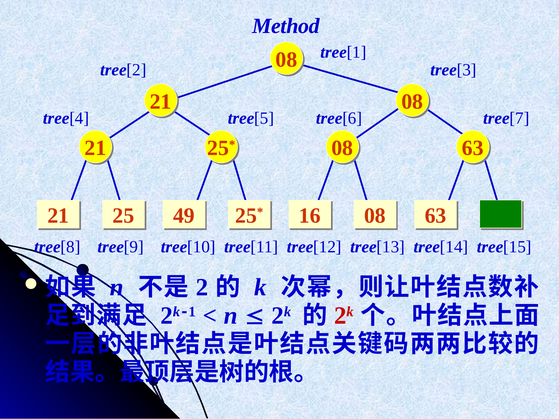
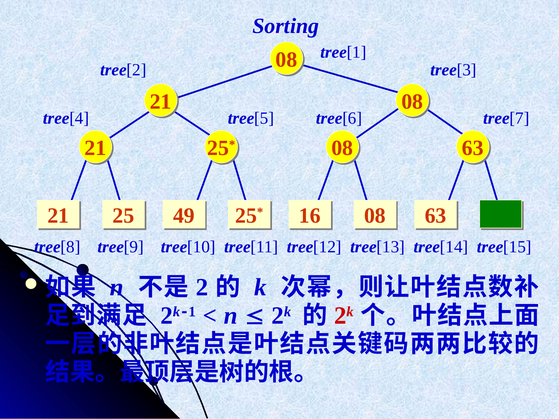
Method: Method -> Sorting (286, 26)
